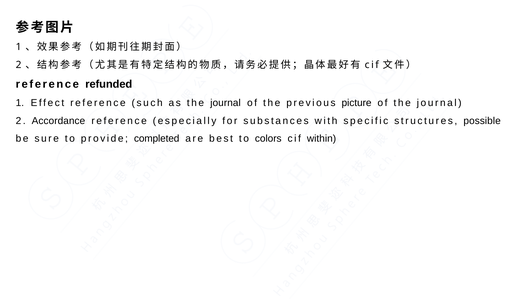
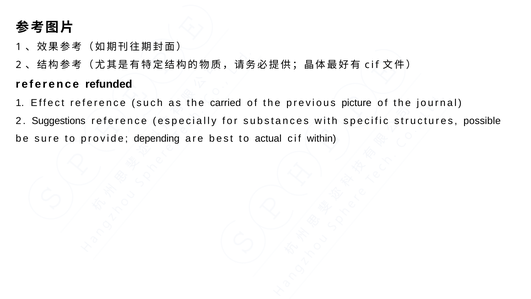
as the journal: journal -> carried (226, 103)
Accordance: Accordance -> Suggestions (59, 121)
completed: completed -> depending (157, 139)
colors: colors -> actual (268, 139)
